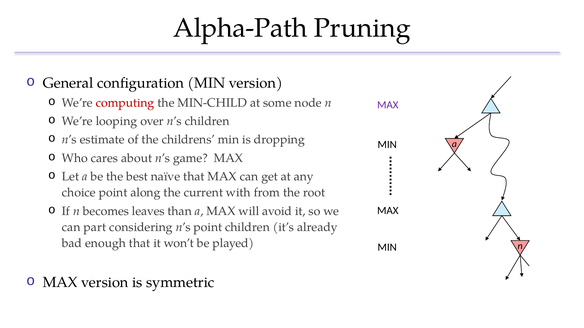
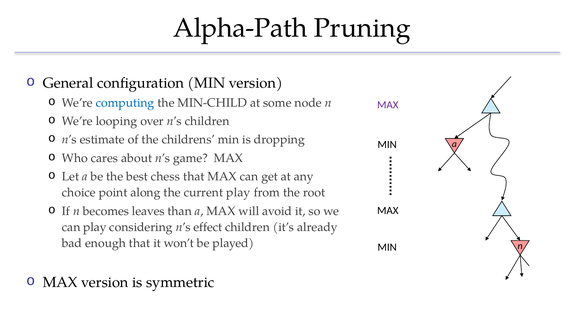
computing colour: red -> blue (125, 103)
naïve: naïve -> chess (165, 177)
current with: with -> play (238, 193)
can part: part -> play (95, 227)
n’s point: point -> effect (208, 227)
